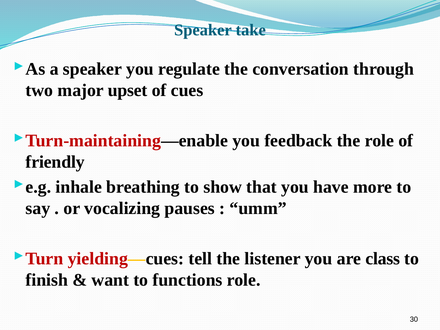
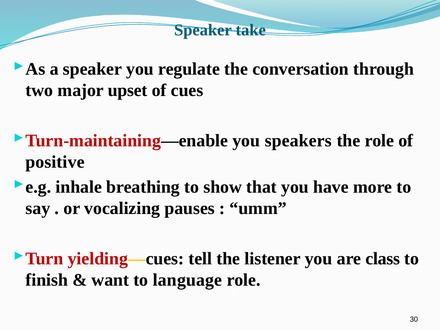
feedback: feedback -> speakers (298, 141)
friendly: friendly -> positive (55, 162)
functions: functions -> language (187, 280)
